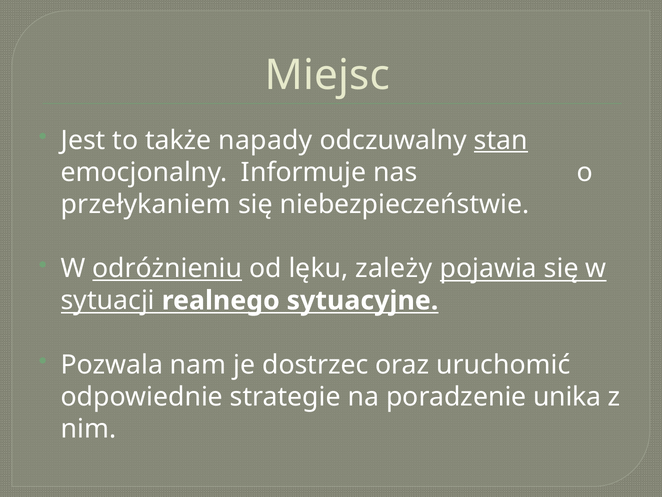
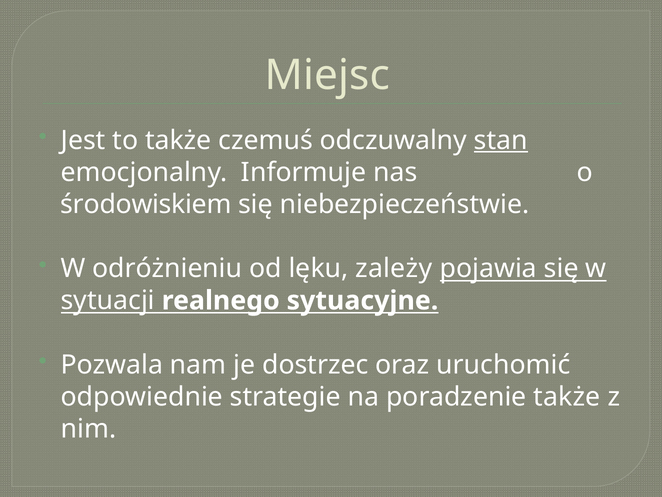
napady: napady -> czemuś (266, 140)
przełykaniem: przełykaniem -> środowiskiem (146, 204)
odróżnieniu underline: present -> none (167, 268)
poradzenie unika: unika -> także (567, 396)
